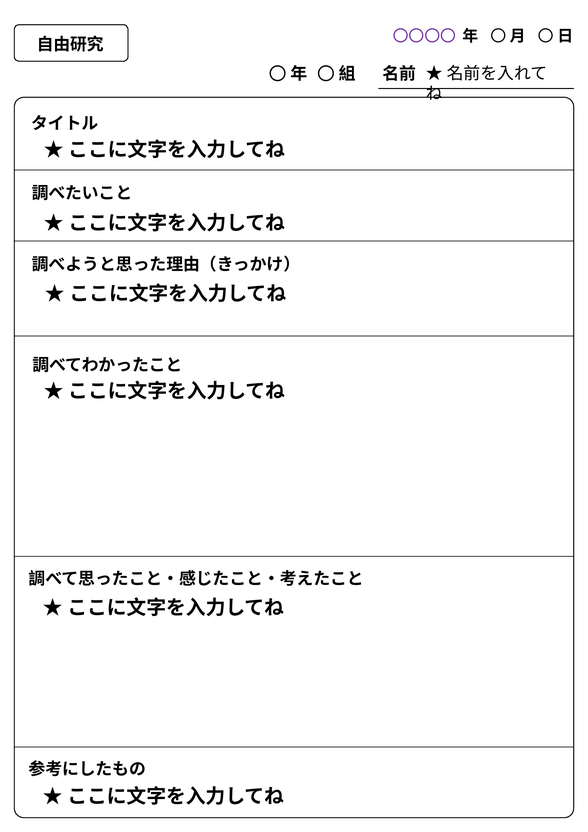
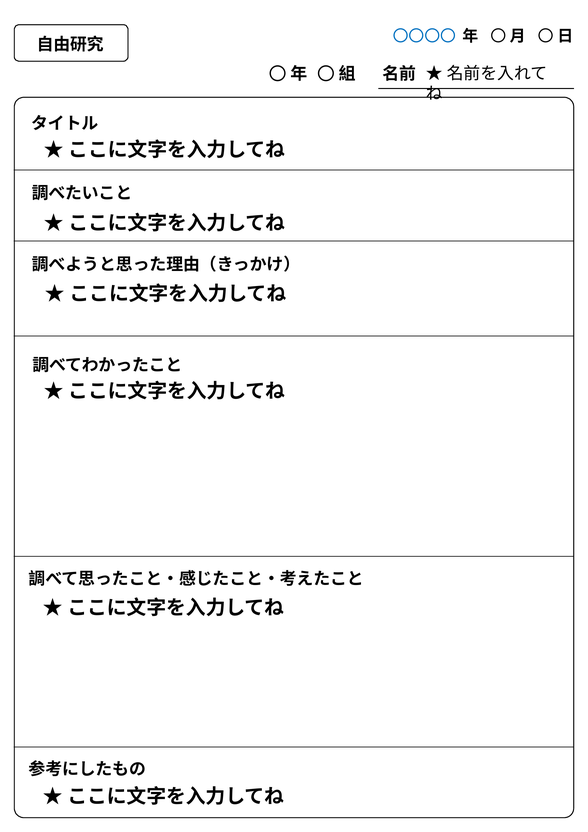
〇〇〇〇 colour: purple -> blue (424, 36)
